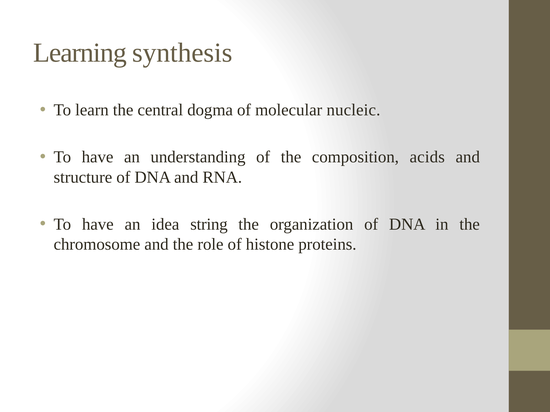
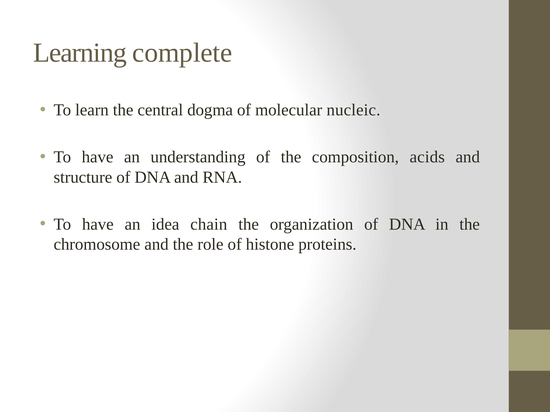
synthesis: synthesis -> complete (182, 53)
string: string -> chain (209, 224)
